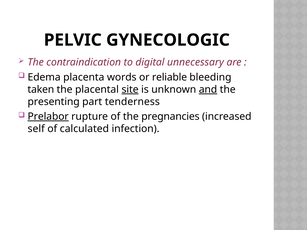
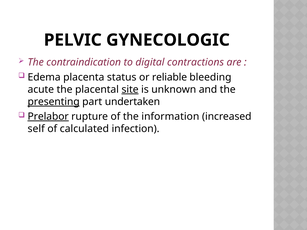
unnecessary: unnecessary -> contractions (196, 62)
words: words -> status (122, 77)
taken: taken -> acute (41, 90)
and underline: present -> none (208, 90)
presenting underline: none -> present (54, 102)
tenderness: tenderness -> undertaken (132, 102)
pregnancies: pregnancies -> information (170, 117)
